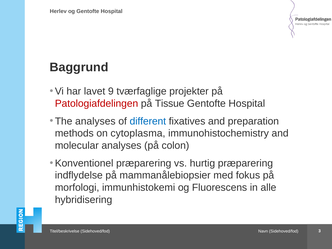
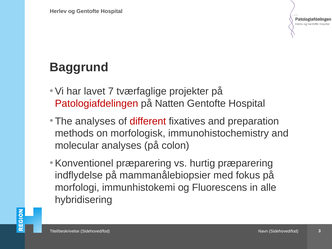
9: 9 -> 7 (111, 91)
Tissue: Tissue -> Natten (170, 103)
different colour: blue -> red (148, 121)
cytoplasma: cytoplasma -> morfologisk (138, 133)
